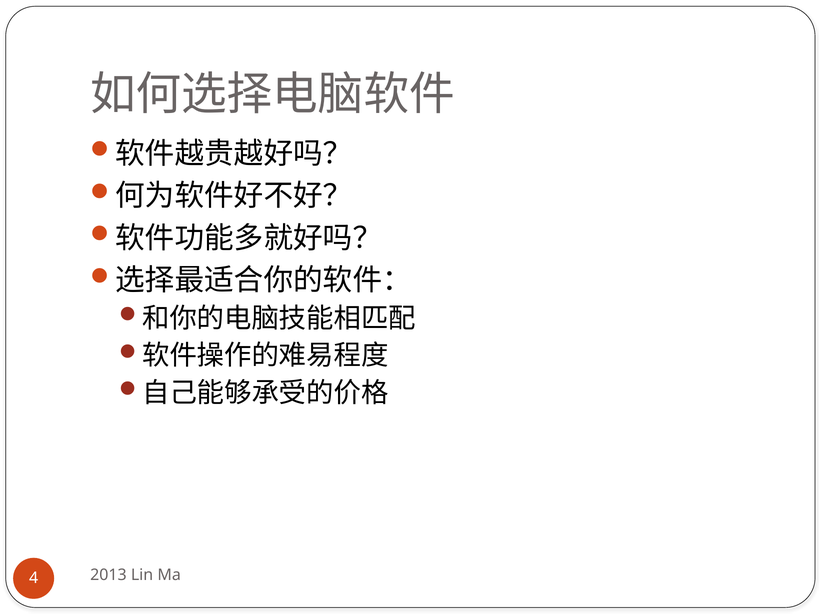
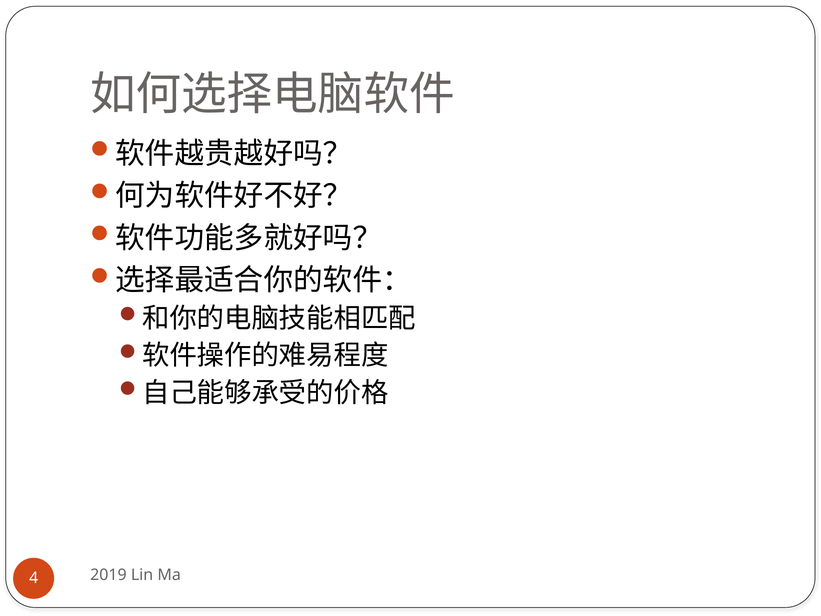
2013: 2013 -> 2019 (108, 575)
